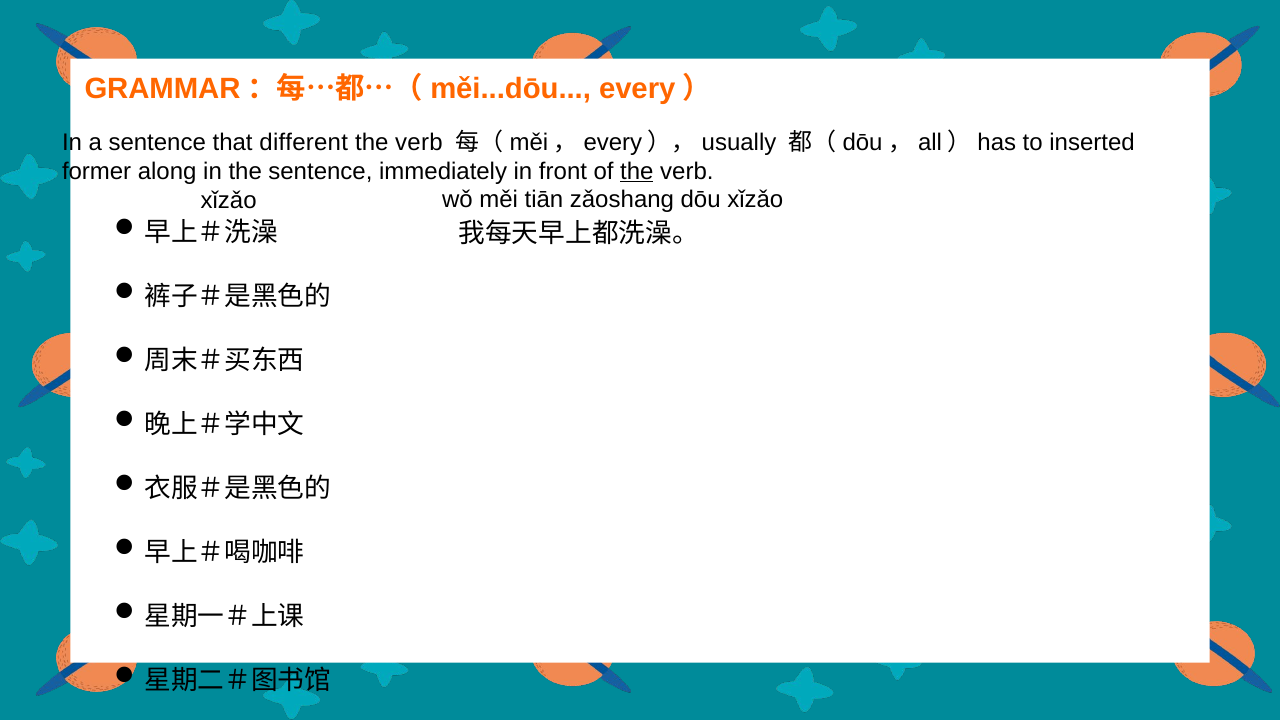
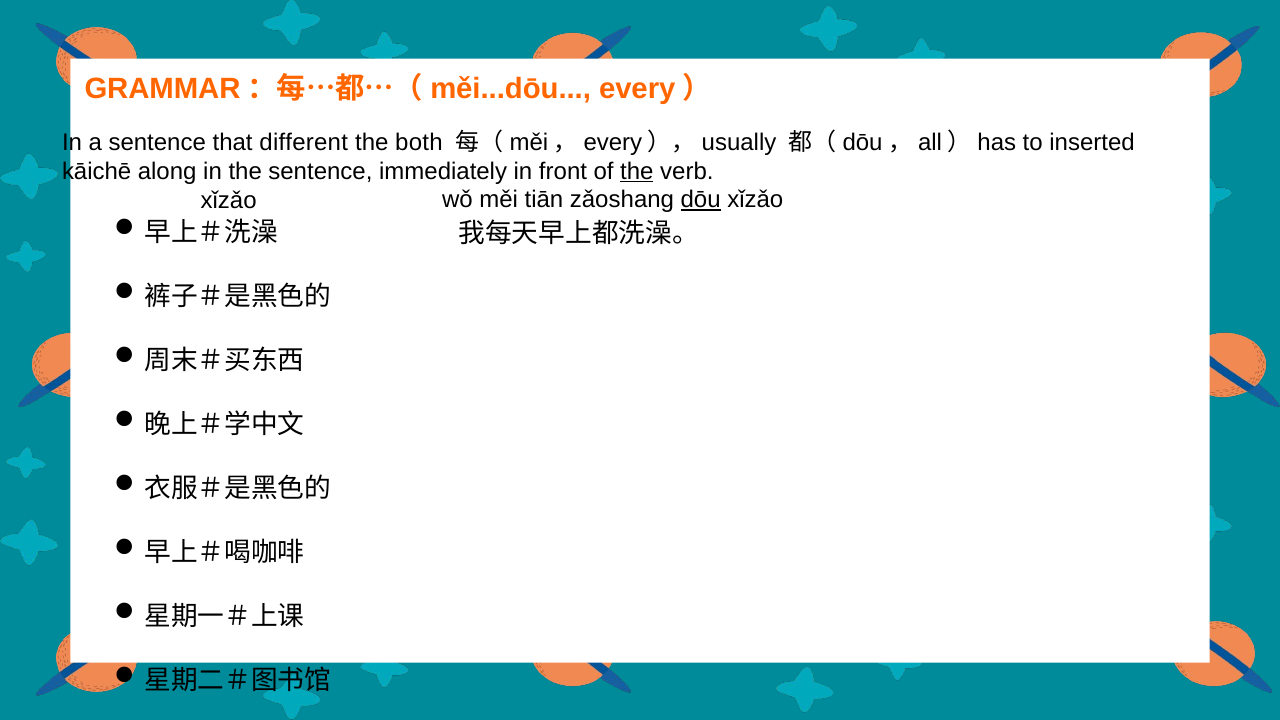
verb: verb -> both (419, 142)
former: former -> kāichē (97, 171)
dōu underline: none -> present (701, 200)
